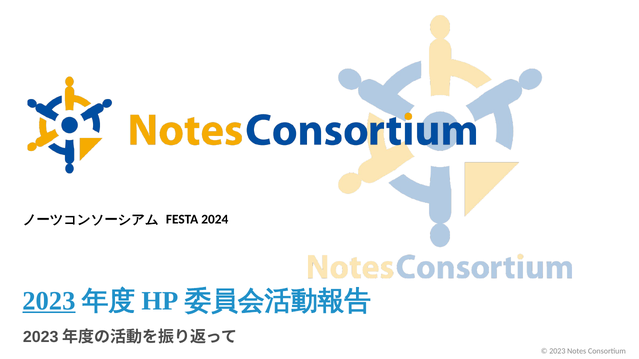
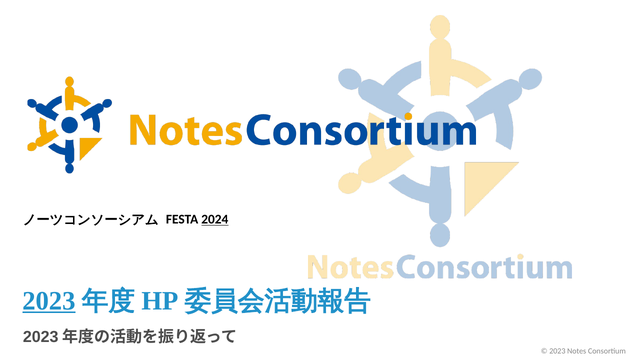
2024 underline: none -> present (215, 220)
